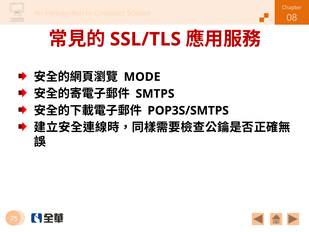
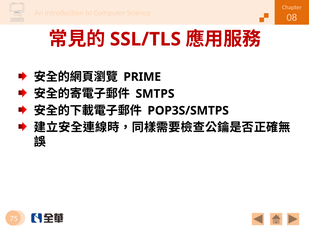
MODE: MODE -> PRIME (142, 77)
